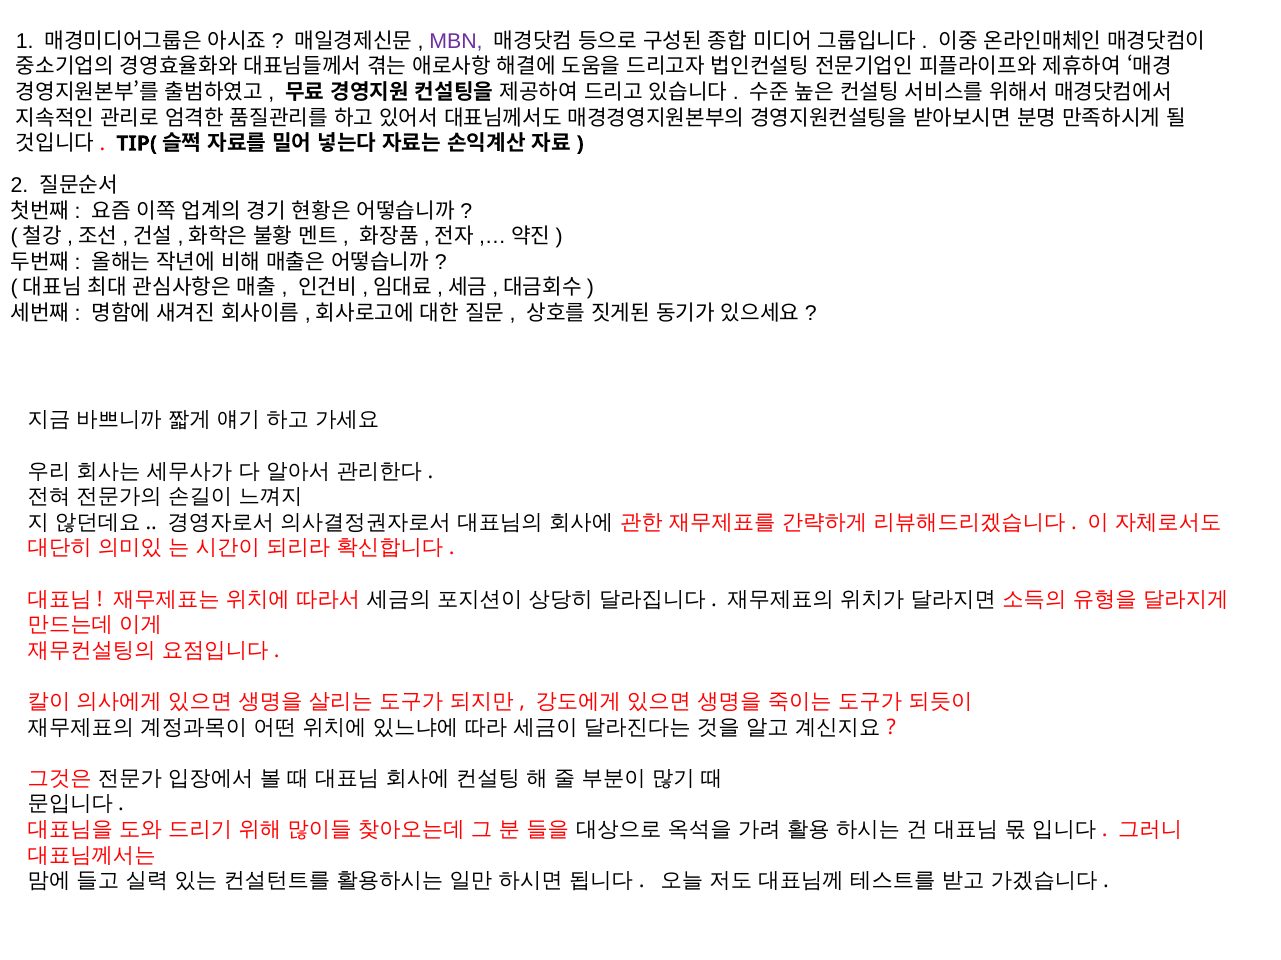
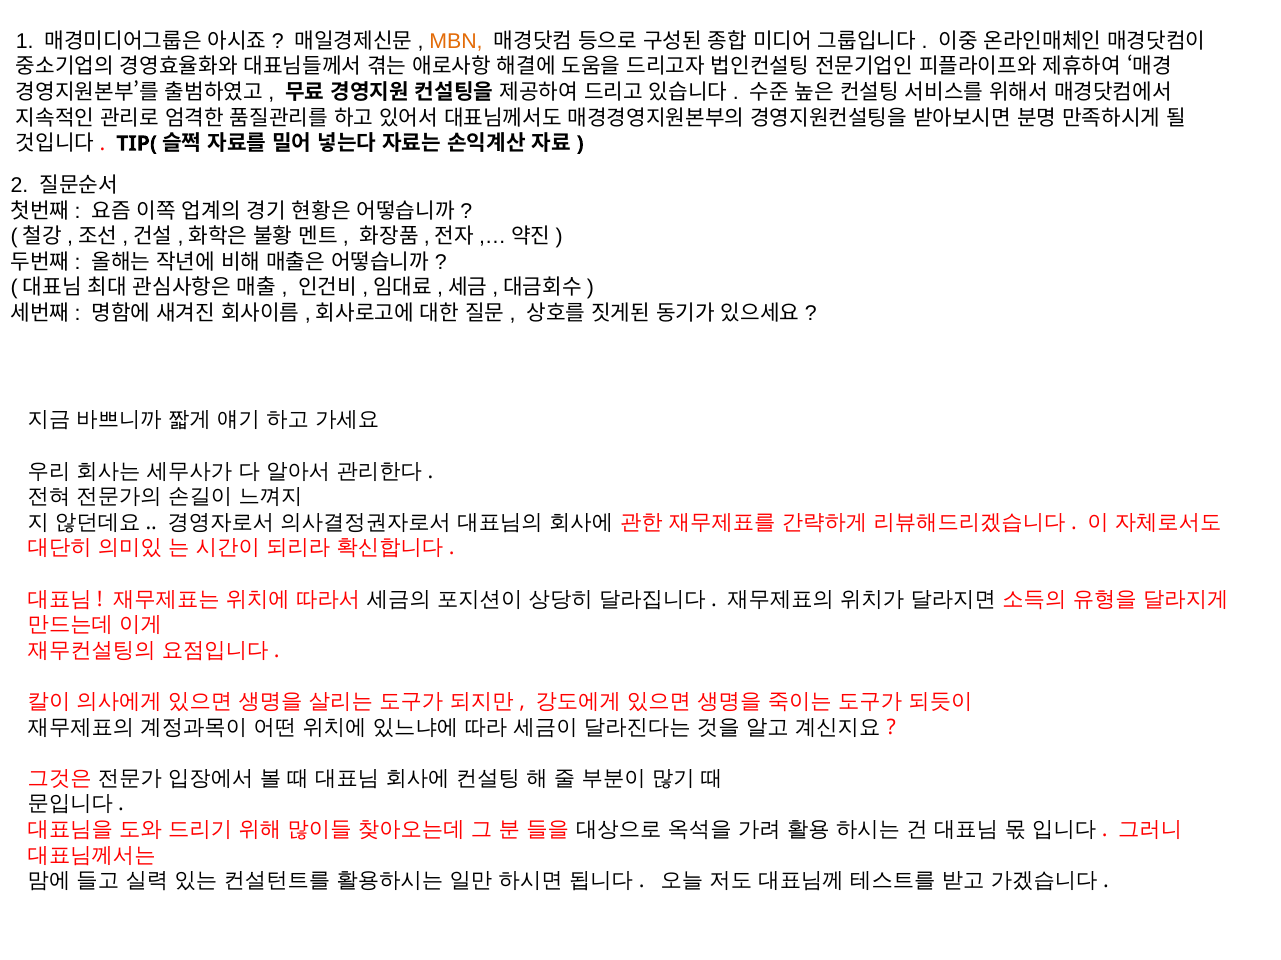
MBN colour: purple -> orange (456, 41)
